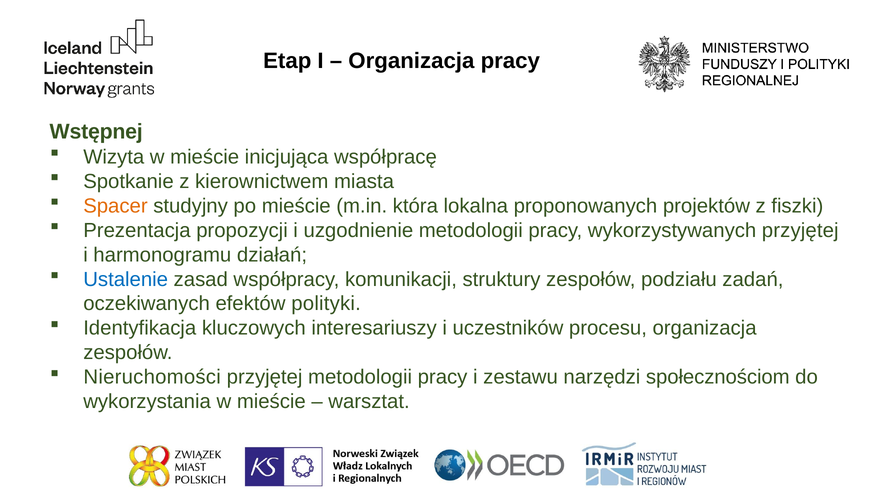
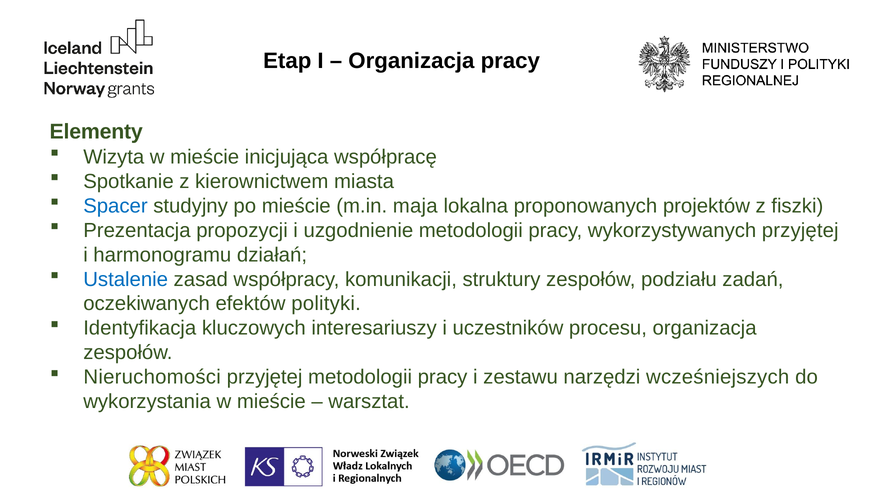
Wstępnej: Wstępnej -> Elementy (96, 132)
Spacer colour: orange -> blue (115, 206)
która: która -> maja (415, 206)
społecznościom: społecznościom -> wcześniejszych (718, 377)
